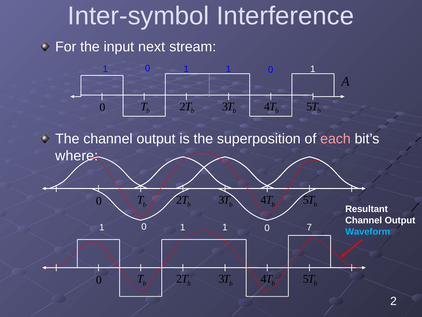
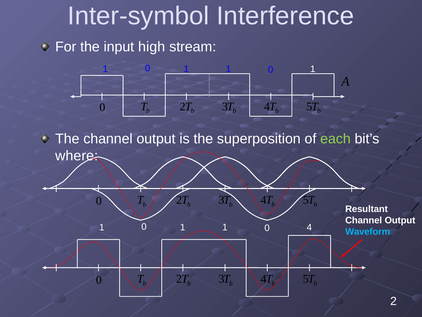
next: next -> high (152, 47)
each colour: pink -> light green (335, 139)
1 7: 7 -> 4 (309, 227)
